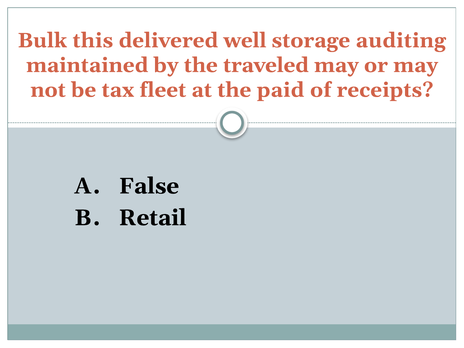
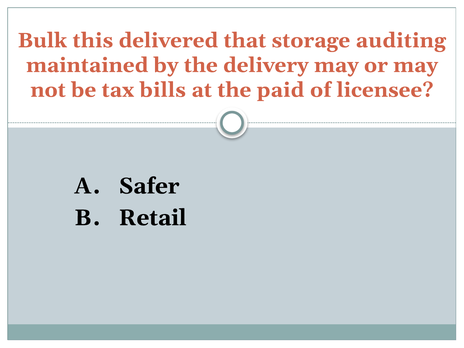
well: well -> that (245, 40)
traveled: traveled -> delivery (266, 65)
fleet: fleet -> bills (163, 90)
receipts: receipts -> licensee (385, 90)
False: False -> Safer (149, 186)
